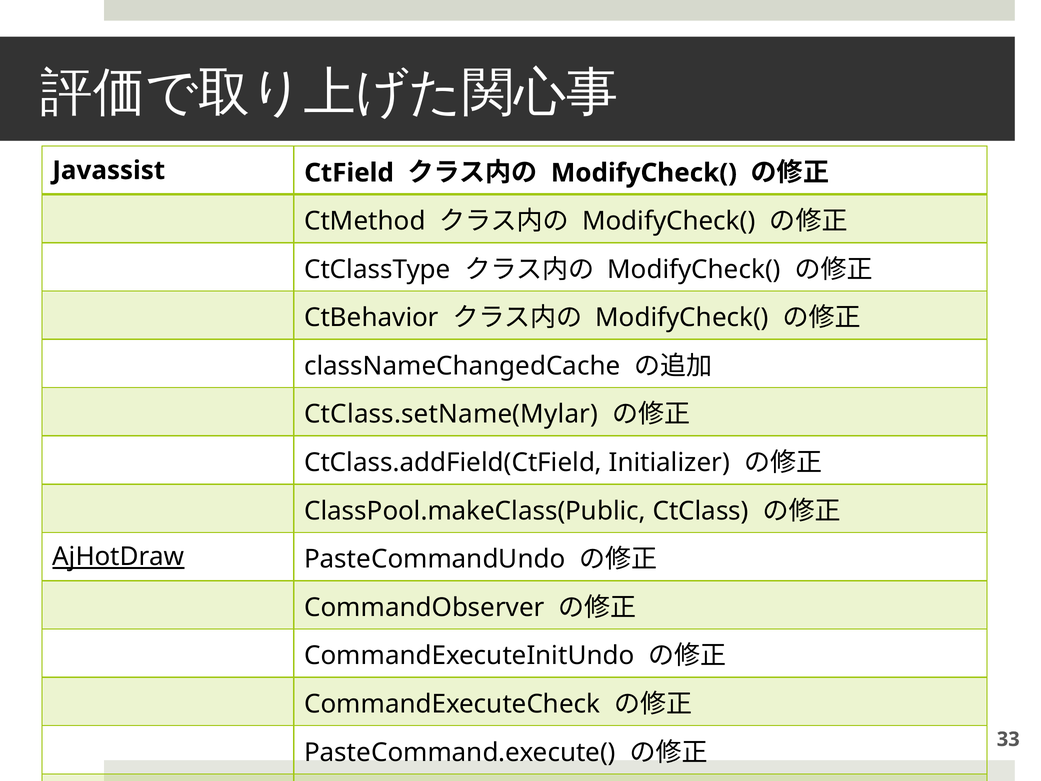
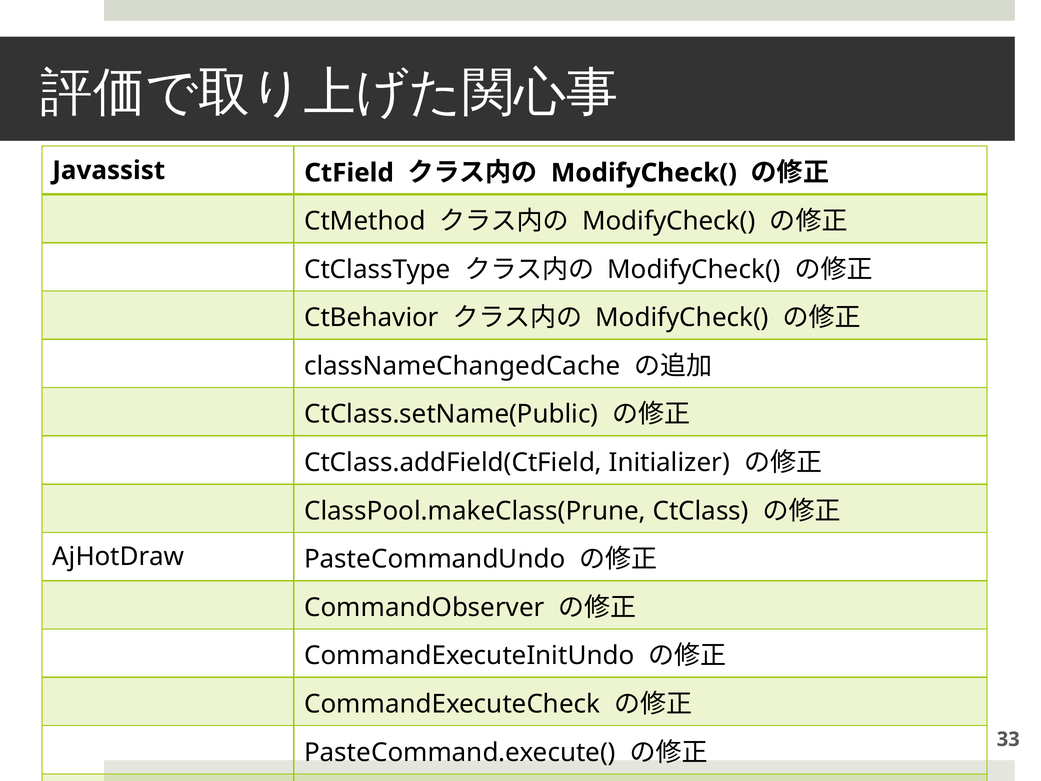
CtClass.setName(Mylar: CtClass.setName(Mylar -> CtClass.setName(Public (451, 414)
ClassPool.makeClass(Public: ClassPool.makeClass(Public -> ClassPool.makeClass(Prune (475, 511)
AjHotDraw underline: present -> none (118, 557)
